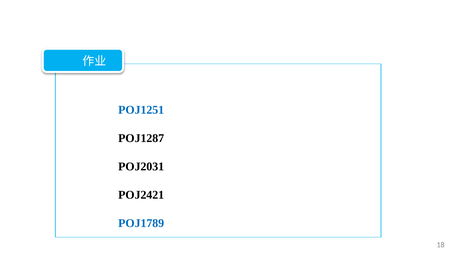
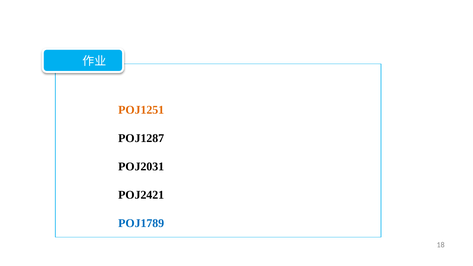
POJ1251 colour: blue -> orange (141, 110)
